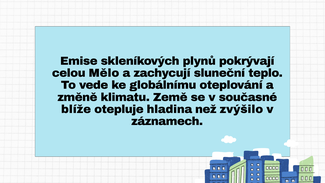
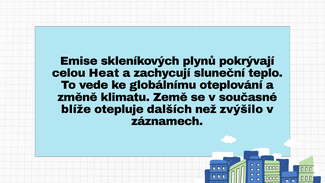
Mělo: Mělo -> Heat (104, 73)
hladina: hladina -> dalších (169, 109)
